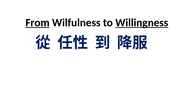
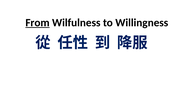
Willingness underline: present -> none (142, 23)
